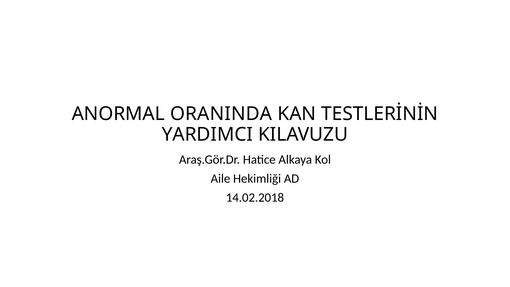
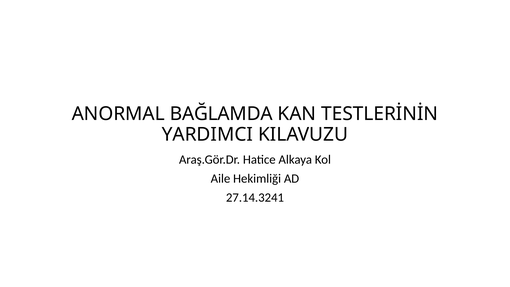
ORANINDA: ORANINDA -> BAĞLAMDA (221, 114)
14.02.2018: 14.02.2018 -> 27.14.3241 (255, 198)
